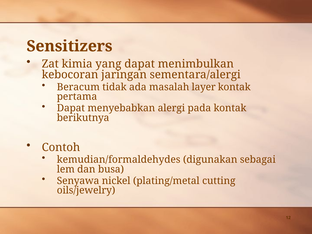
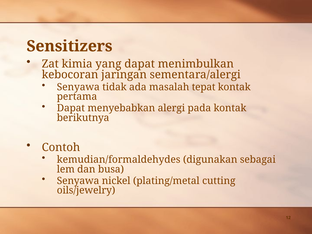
Beracum: Beracum -> Senyawa (78, 87)
layer: layer -> tepat (204, 87)
